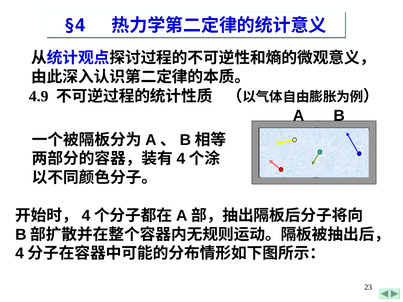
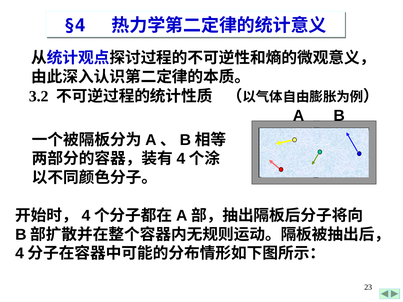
4.9: 4.9 -> 3.2 (39, 96)
